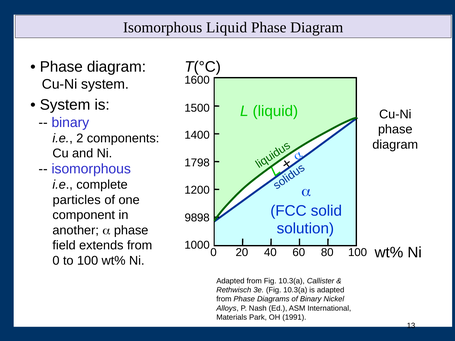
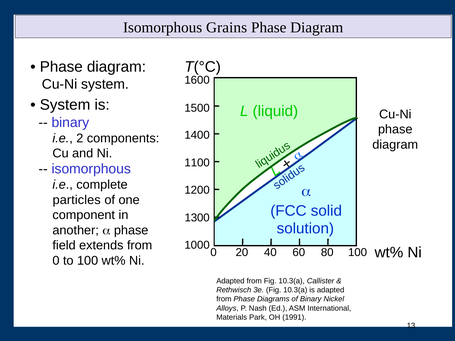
Isomorphous Liquid: Liquid -> Grains (227, 28)
1798: 1798 -> 1100 (197, 163)
9898: 9898 -> 1300 (197, 218)
